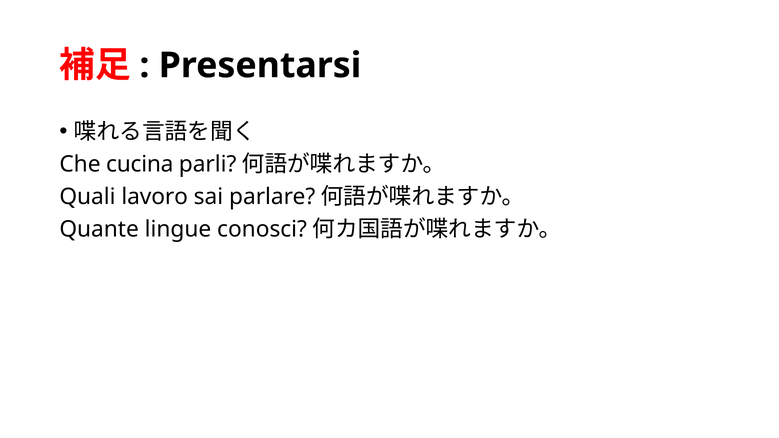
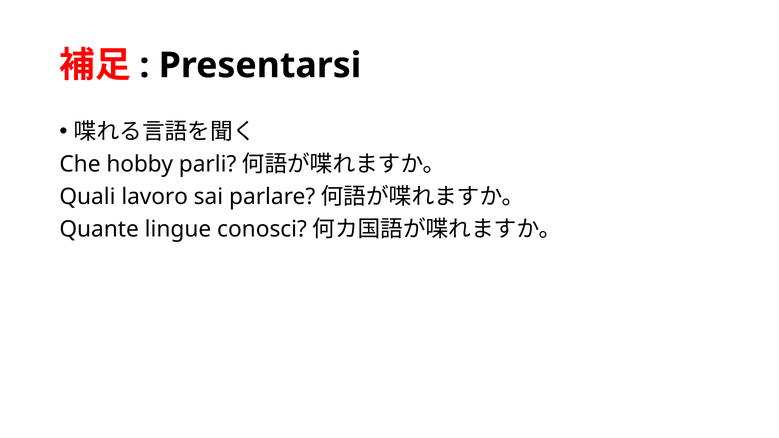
cucina: cucina -> hobby (140, 164)
